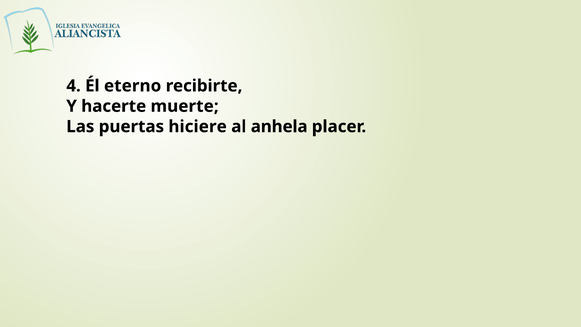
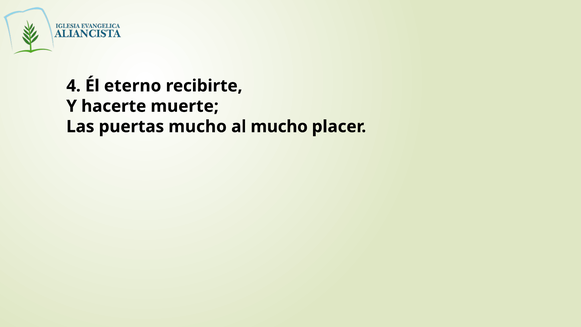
puertas hiciere: hiciere -> mucho (198, 127)
al anhela: anhela -> mucho (279, 127)
